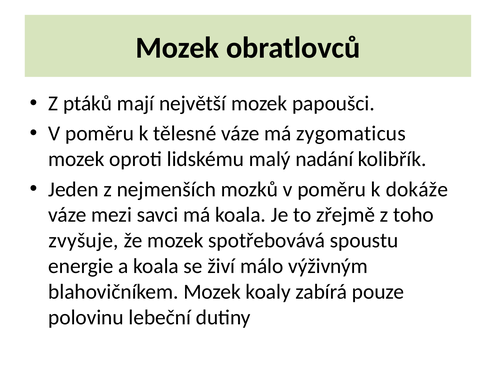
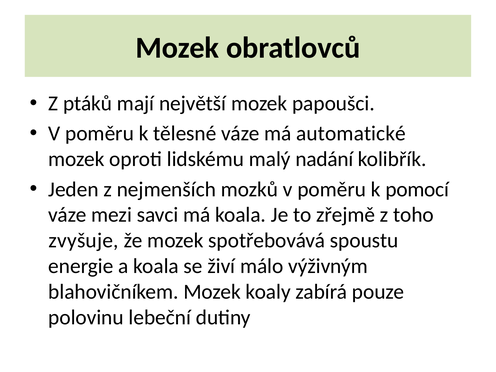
zygomaticus: zygomaticus -> automatické (351, 134)
dokáže: dokáže -> pomocí (417, 189)
